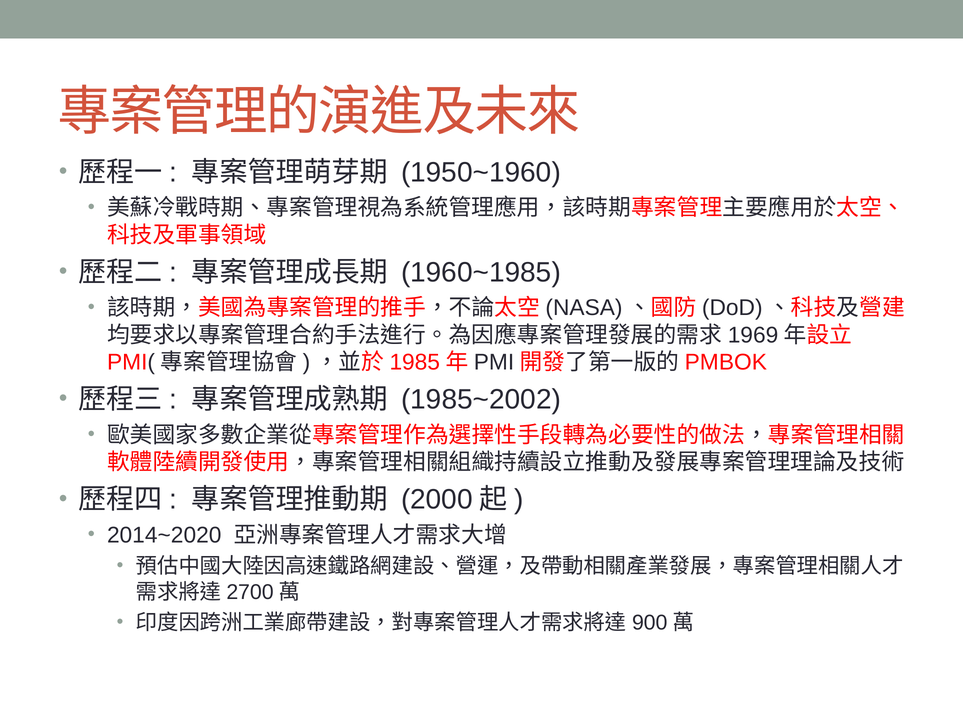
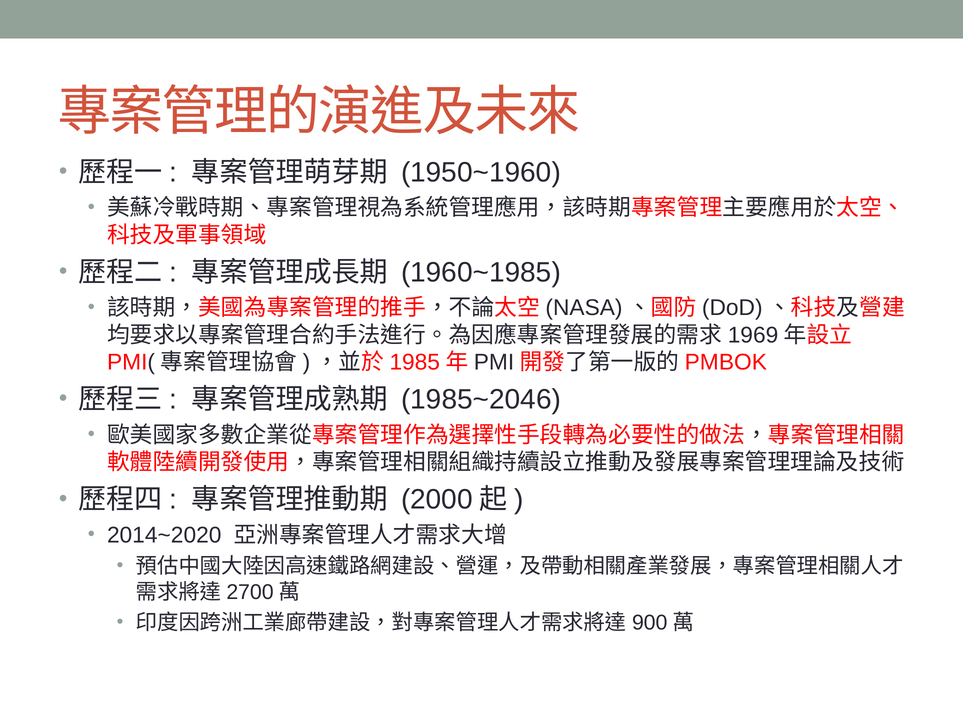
1985~2002: 1985~2002 -> 1985~2046 (481, 400)
